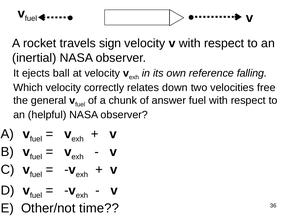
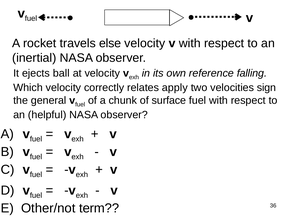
sign: sign -> else (110, 43)
down: down -> apply (175, 88)
free: free -> sign (266, 88)
answer: answer -> surface (169, 101)
time: time -> term (99, 209)
